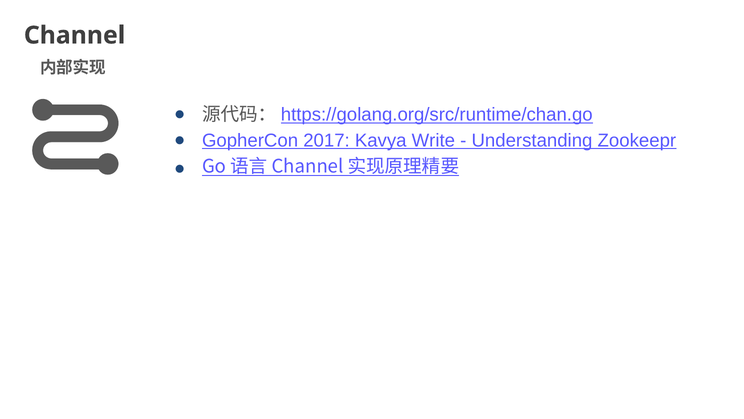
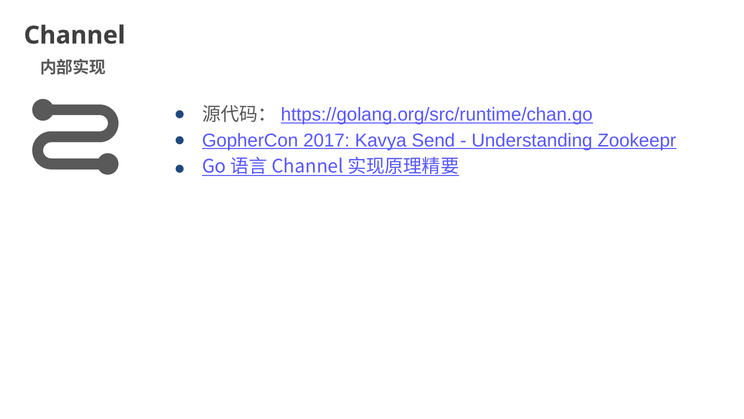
Write: Write -> Send (433, 140)
